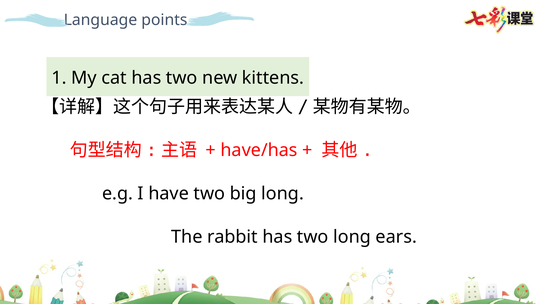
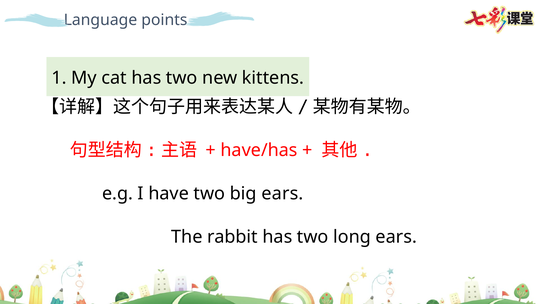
big long: long -> ears (282, 193)
